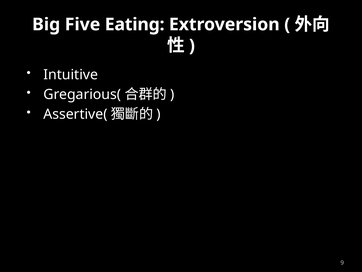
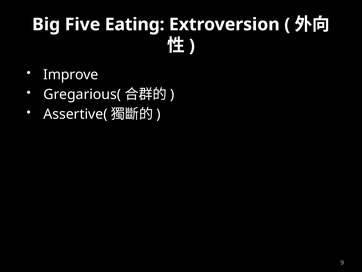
Intuitive: Intuitive -> Improve (71, 75)
